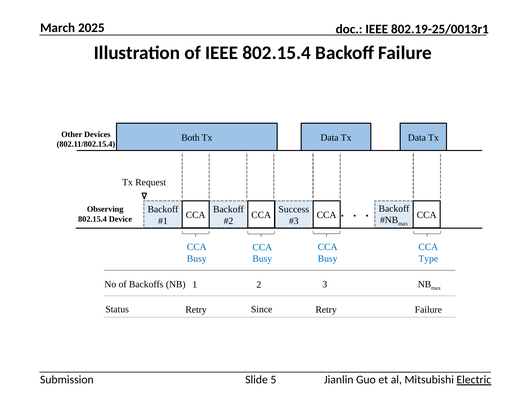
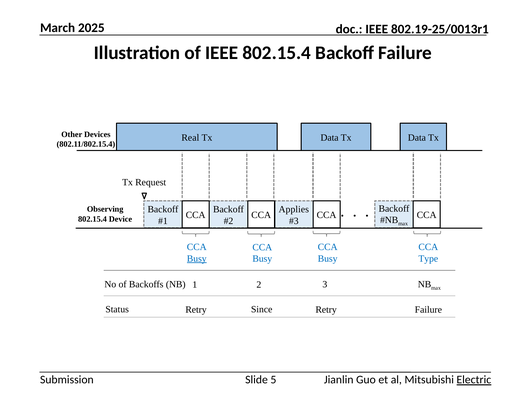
Both: Both -> Real (190, 138)
Success: Success -> Applies (294, 210)
Busy underline: none -> present (197, 259)
